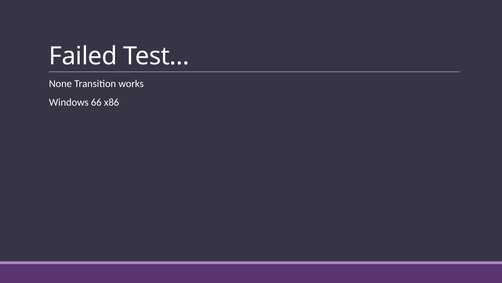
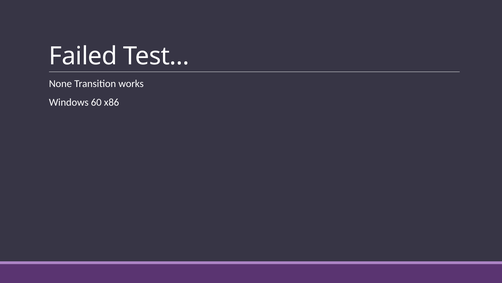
66: 66 -> 60 (96, 102)
